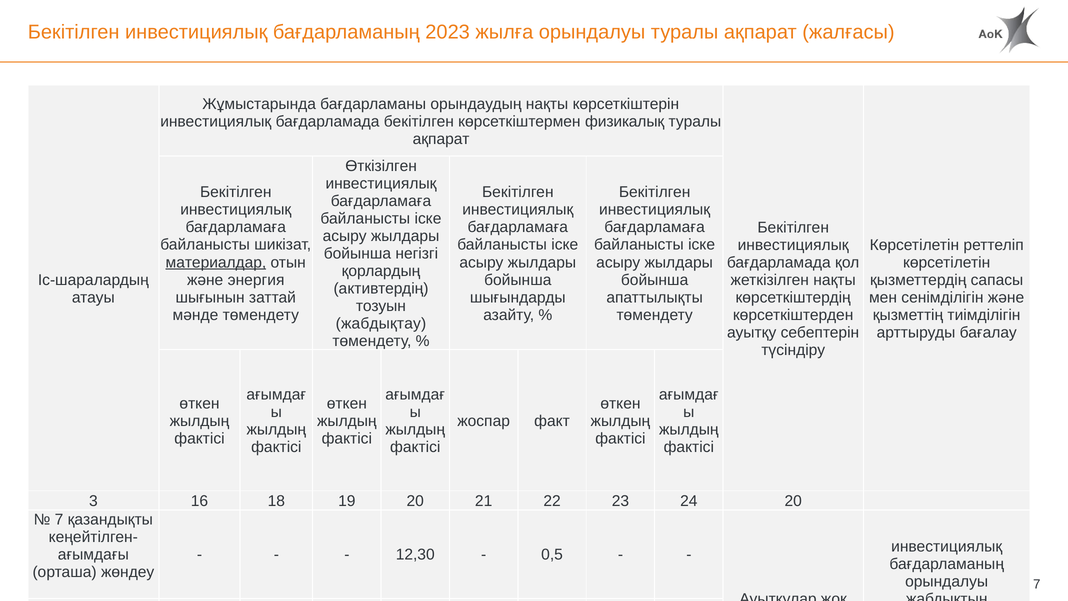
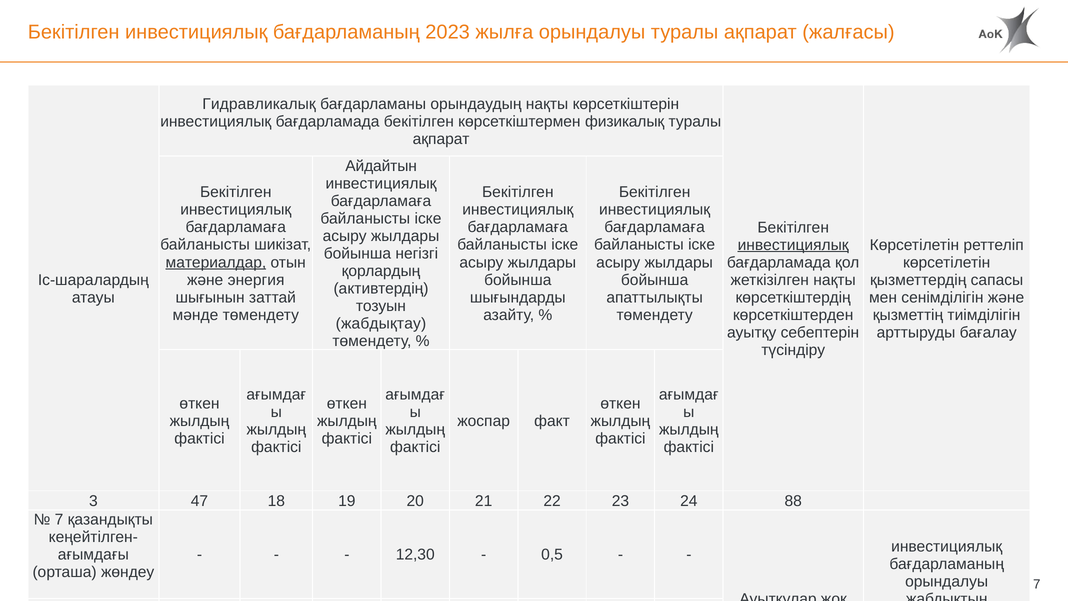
Жұмыстарында: Жұмыстарында -> Гидравликалық (259, 104)
Өткізілген: Өткізілген -> Айдайтын (381, 166)
инвестициялық underline: none -> present (793, 245)
16: 16 -> 47 (199, 501)
24 20: 20 -> 88 (793, 501)
